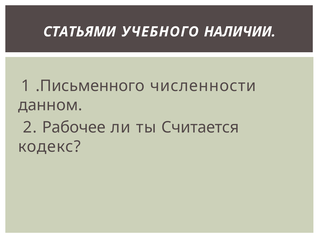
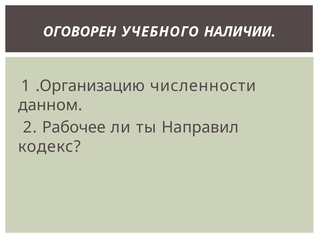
СТАТЬЯМИ: СТАТЬЯМИ -> ОГОВОРЕН (80, 32)
.Письменного: .Письменного -> .Организацию (90, 86)
Считается: Считается -> Направил (200, 128)
